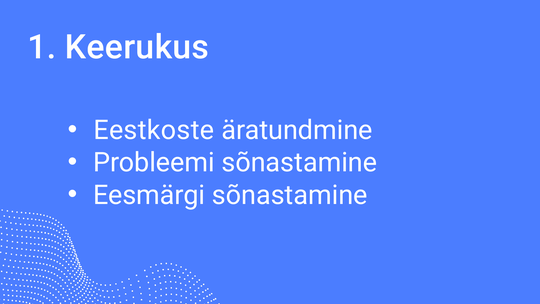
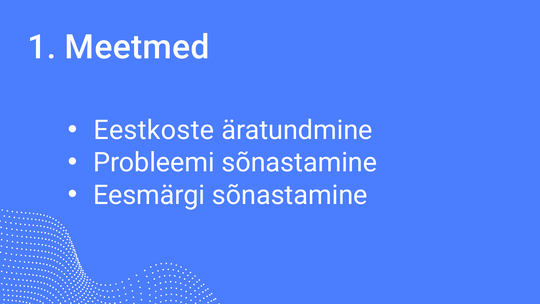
Keerukus: Keerukus -> Meetmed (137, 47)
